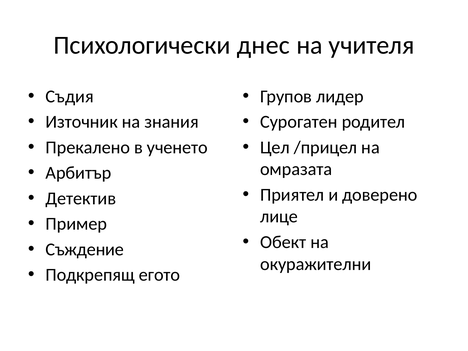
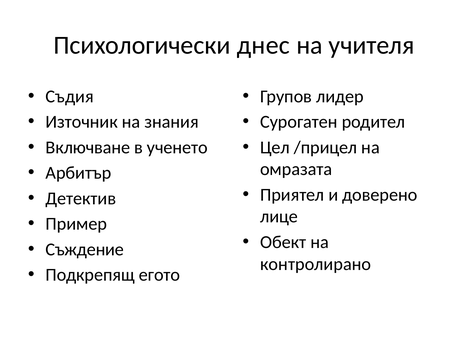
Прекалено: Прекалено -> Включване (88, 147)
окуражителни: окуражителни -> контролирано (316, 264)
